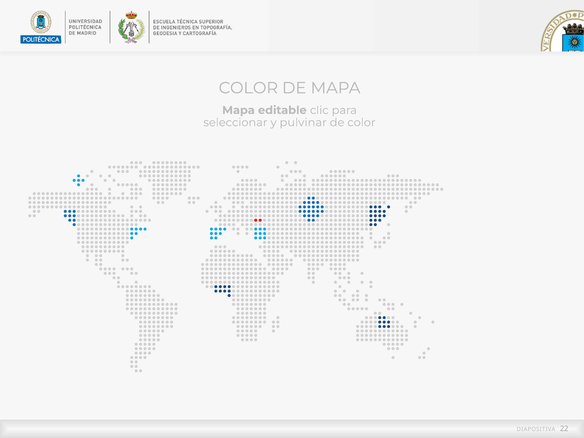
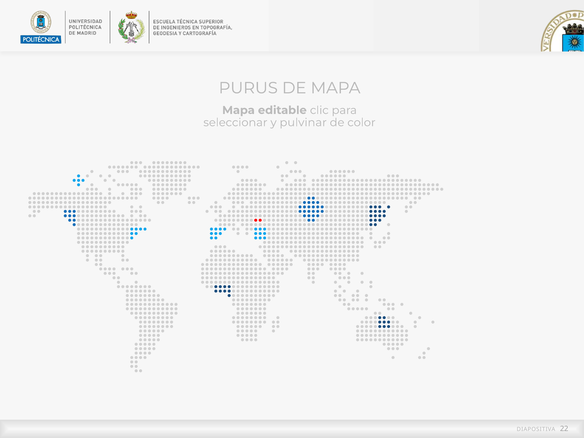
COLOR: COLOR -> PURUS (248, 88)
